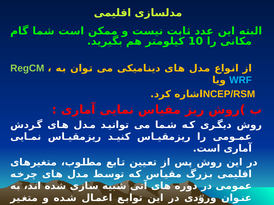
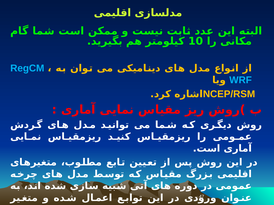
RegCM colour: light green -> light blue (27, 68)
